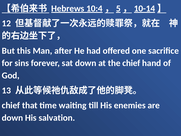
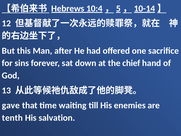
chief: chief -> gave (11, 105)
down: down -> tenth (12, 118)
